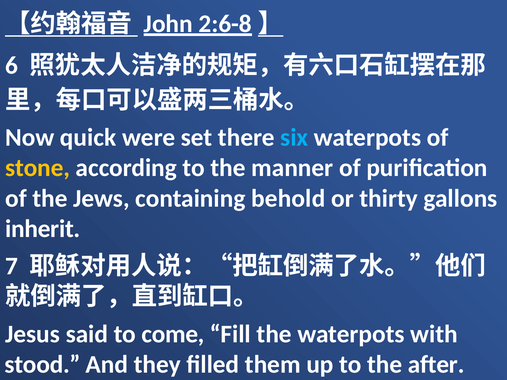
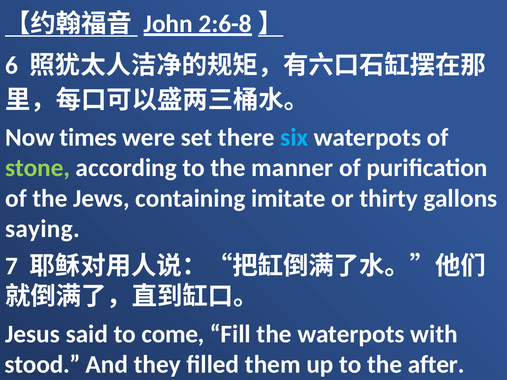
quick: quick -> times (88, 138)
stone colour: yellow -> light green (38, 168)
behold: behold -> imitate (288, 198)
inherit: inherit -> saying (43, 229)
